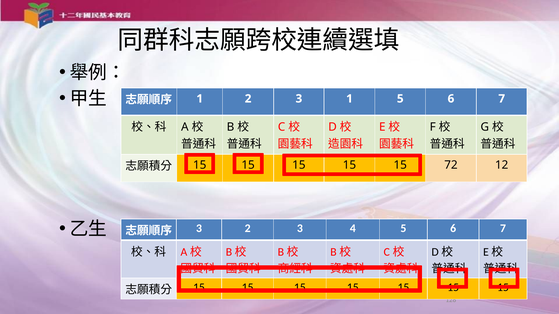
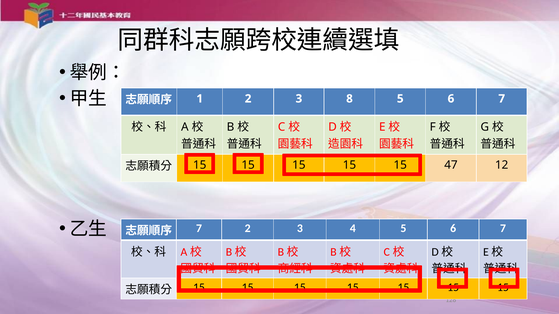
3 1: 1 -> 8 (349, 99)
72: 72 -> 47 (451, 165)
3: 3 -> 7 (199, 229)
